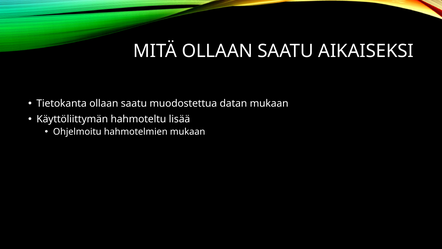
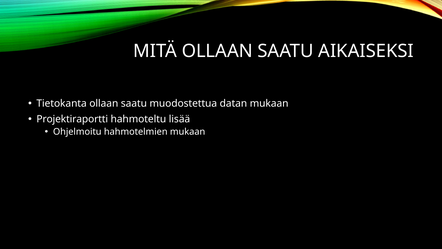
Käyttöliittymän: Käyttöliittymän -> Projektiraportti (72, 119)
